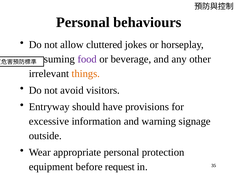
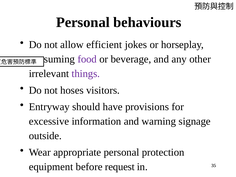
cluttered: cluttered -> efficient (104, 45)
things colour: orange -> purple (86, 74)
avoid: avoid -> hoses (72, 90)
